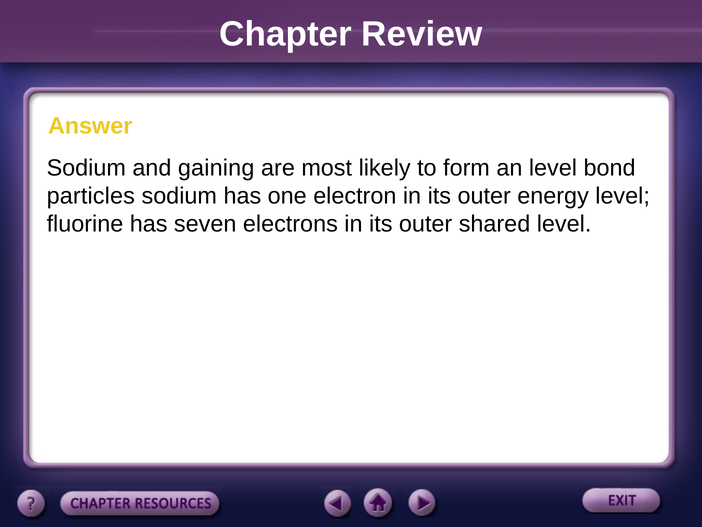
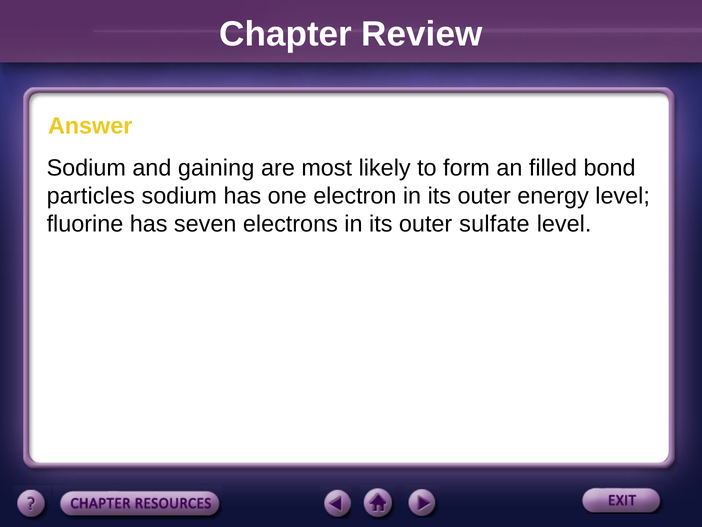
an level: level -> filled (553, 168)
shared: shared -> sulfate (494, 224)
